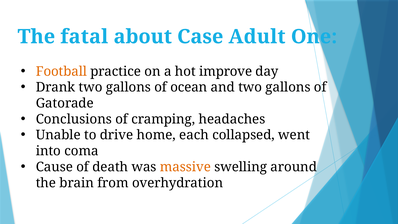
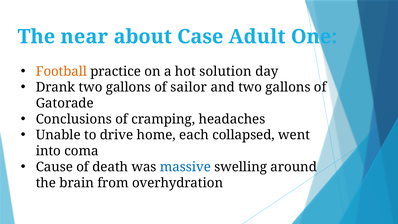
fatal: fatal -> near (84, 37)
improve: improve -> solution (226, 71)
ocean: ocean -> sailor (189, 87)
massive colour: orange -> blue (185, 167)
